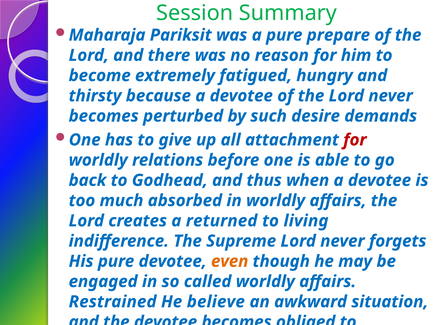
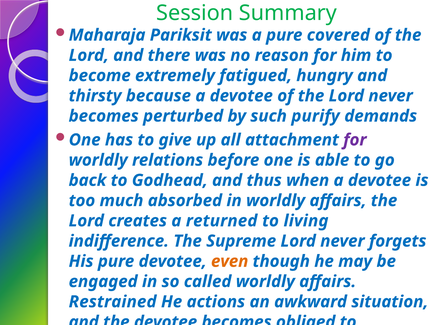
prepare: prepare -> covered (338, 35)
desire: desire -> purify (316, 116)
for colour: red -> purple (355, 140)
believe: believe -> actions (216, 302)
